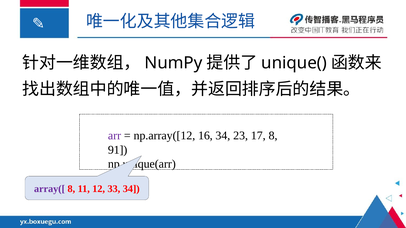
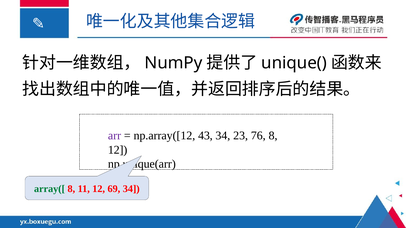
16: 16 -> 43 (205, 136)
17: 17 -> 76 (258, 136)
91: 91 -> 12 (118, 150)
array([ colour: purple -> green (50, 189)
33: 33 -> 69 (114, 189)
